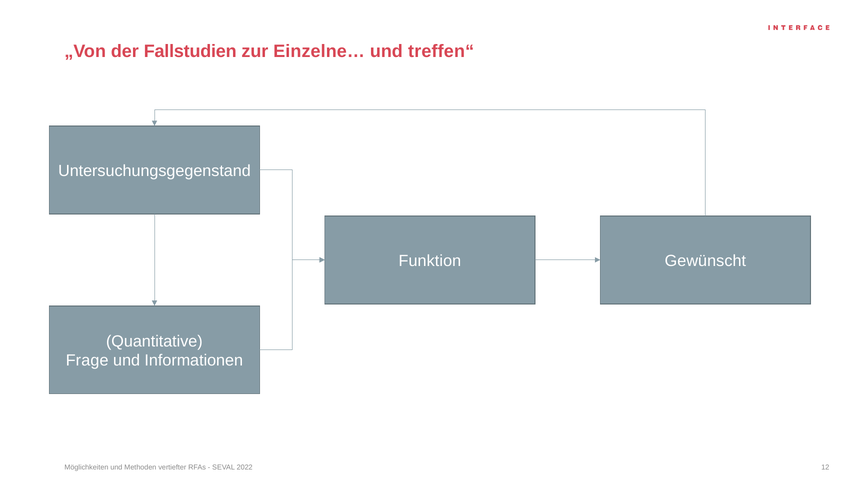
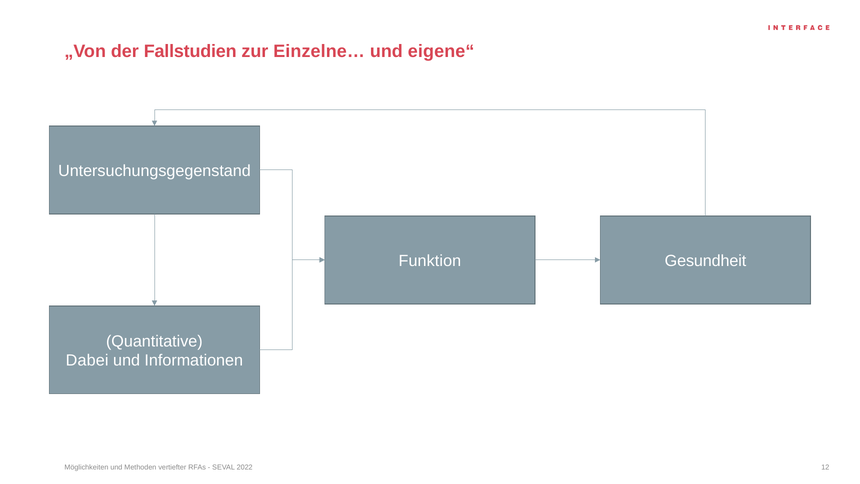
treffen“: treffen“ -> eigene“ (441, 51)
Gewünscht: Gewünscht -> Gesundheit (705, 261)
Frage: Frage -> Dabei (87, 360)
